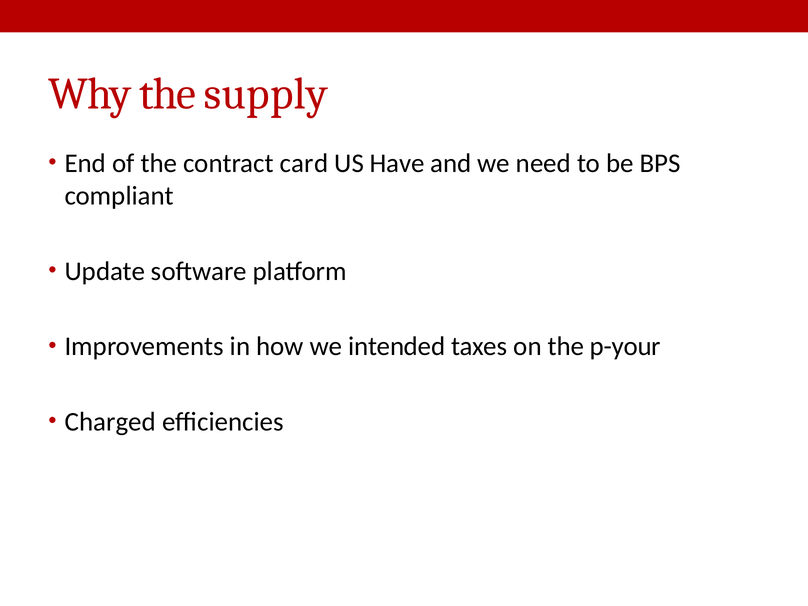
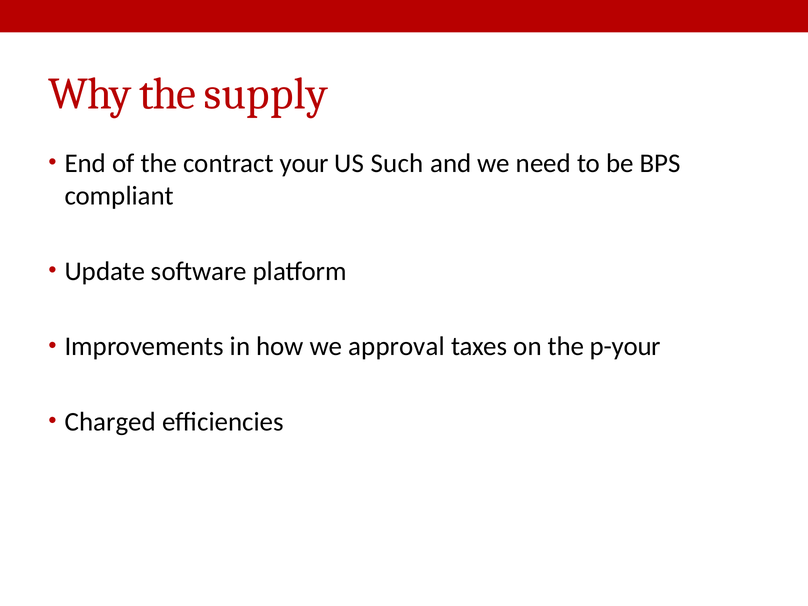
card: card -> your (304, 163)
Have: Have -> Such (397, 163)
intended: intended -> approval (397, 347)
